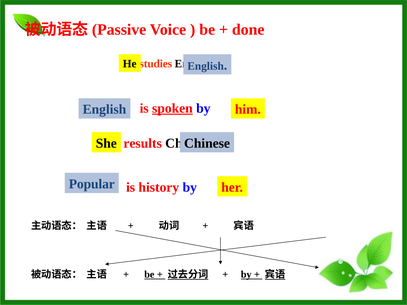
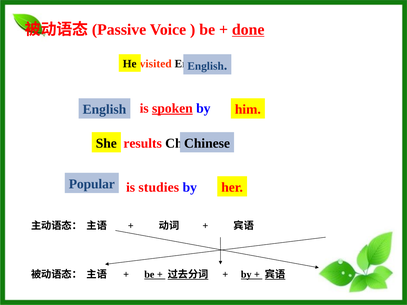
done underline: none -> present (248, 30)
studies: studies -> visited (156, 64)
history: history -> studies (159, 187)
